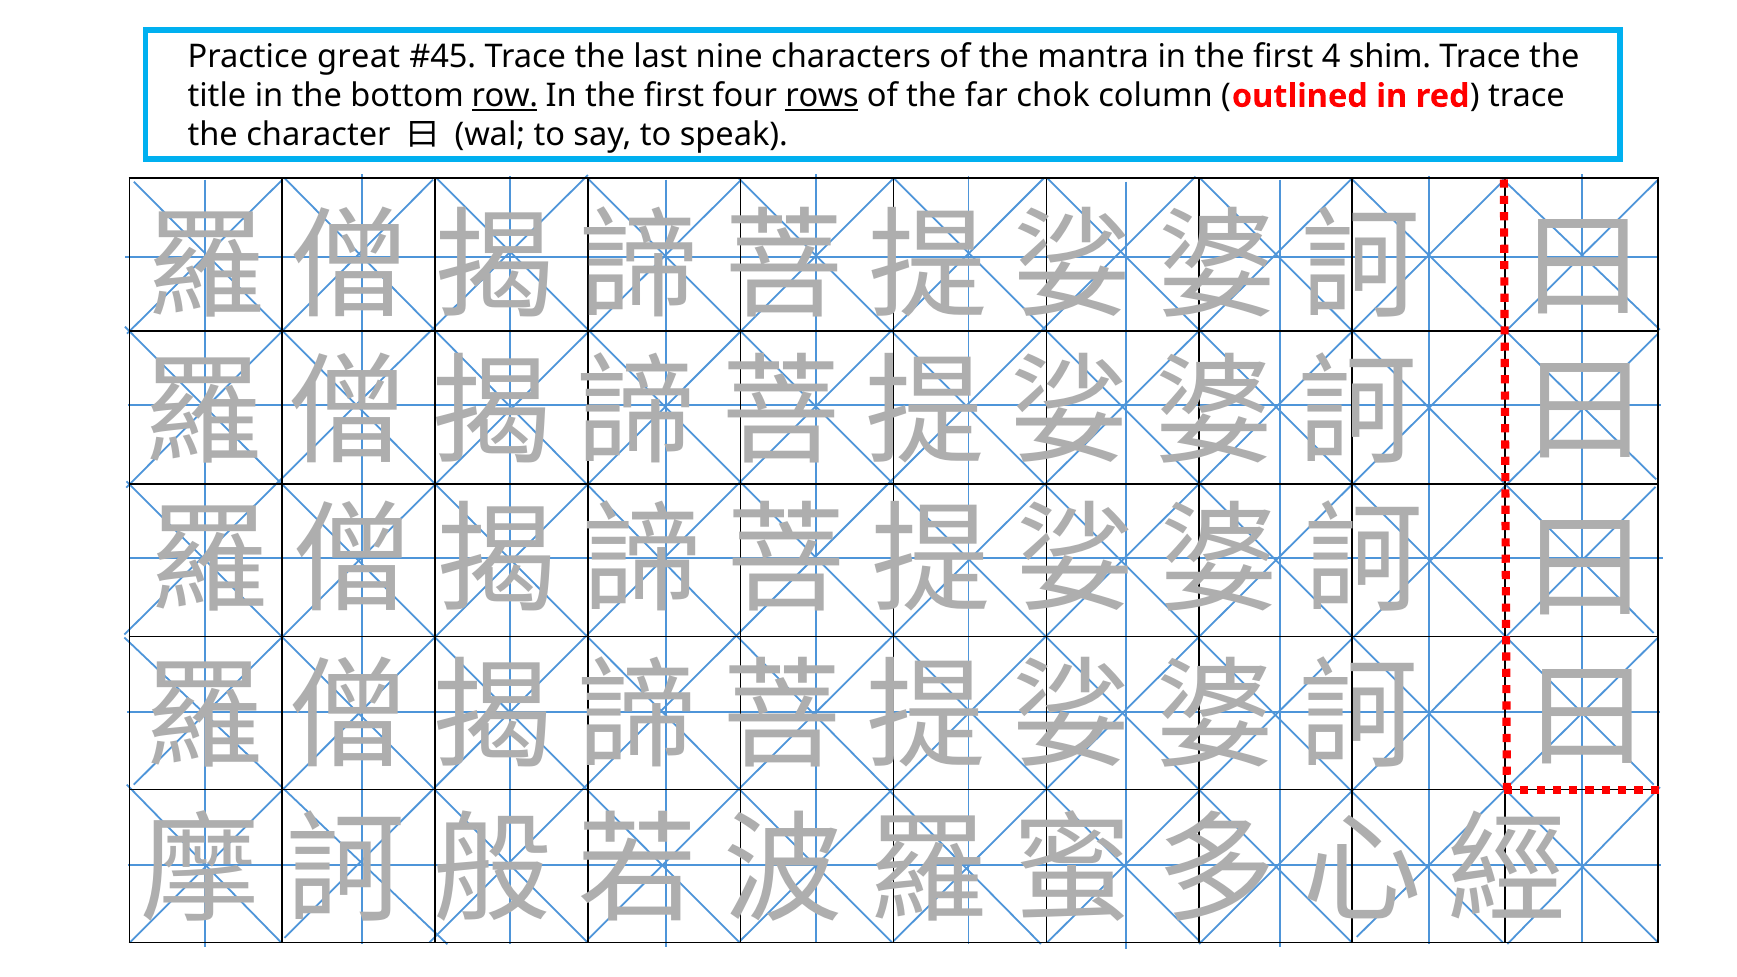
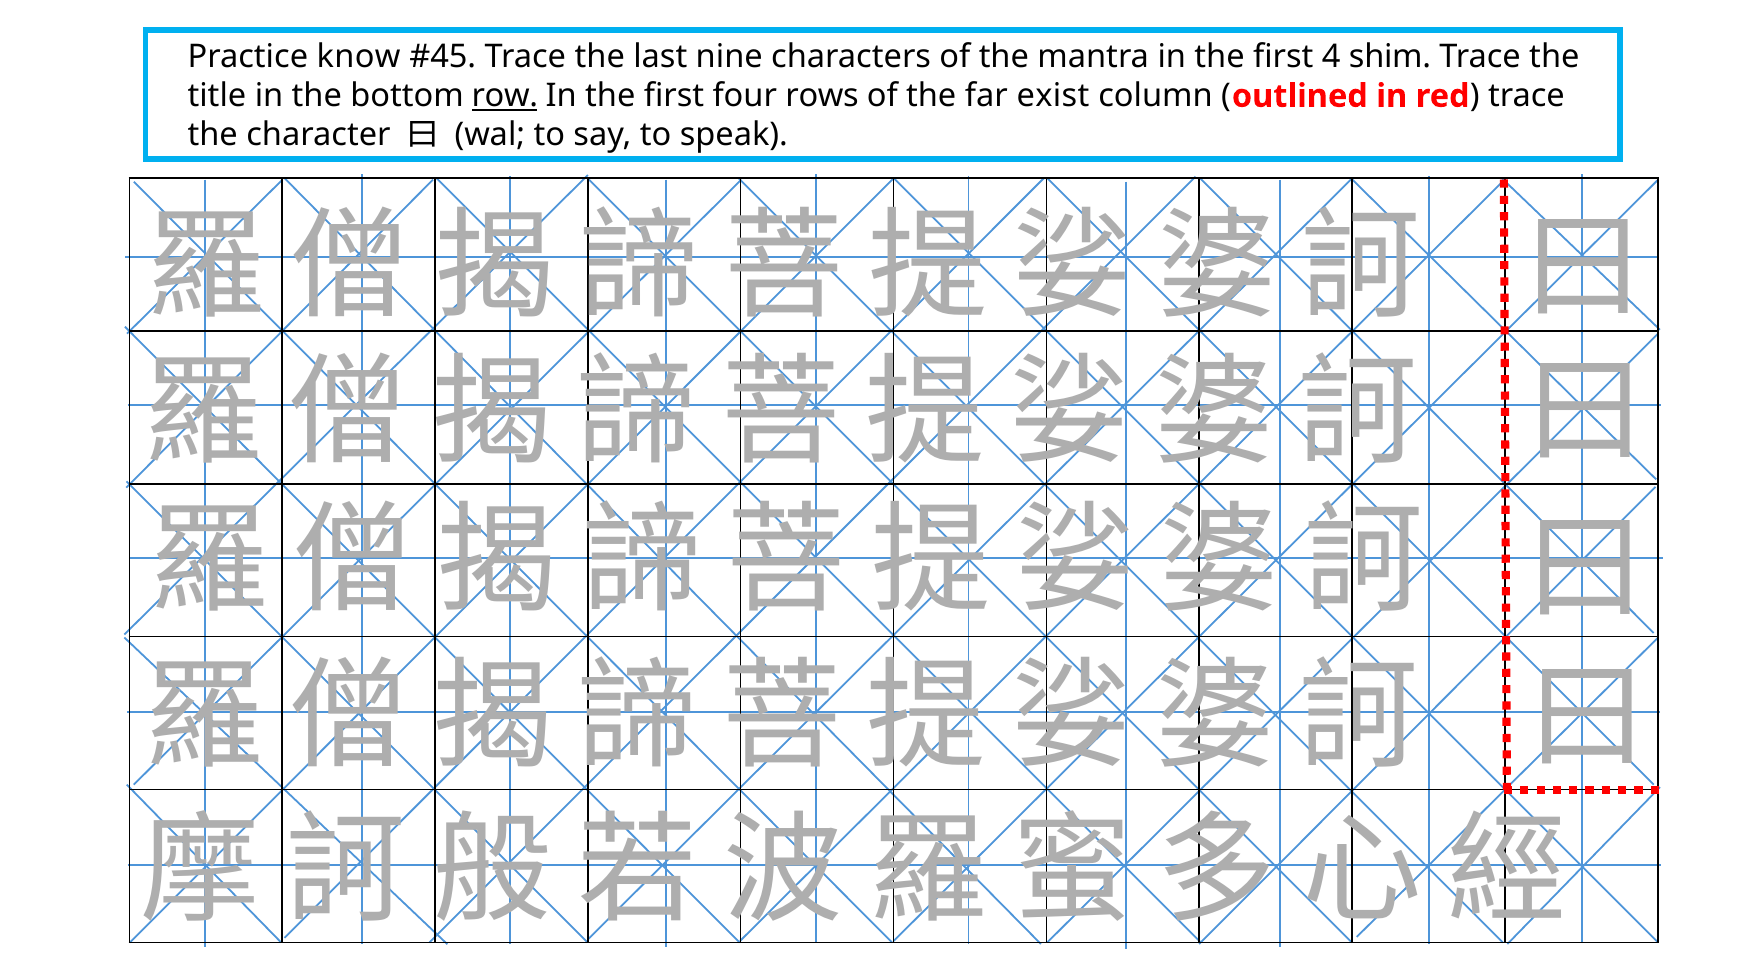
great: great -> know (359, 57)
rows underline: present -> none (822, 96)
chok: chok -> exist (1053, 96)
